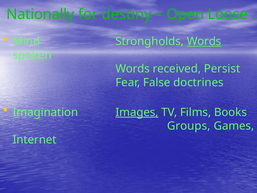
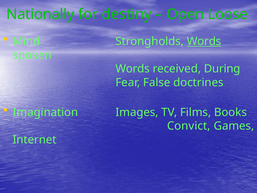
Persist: Persist -> During (222, 69)
Images underline: present -> none (137, 112)
Groups: Groups -> Convict (189, 126)
